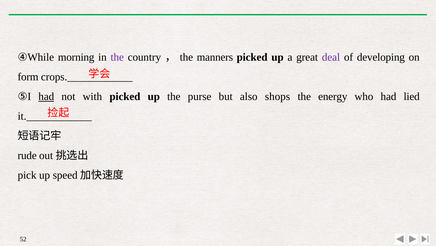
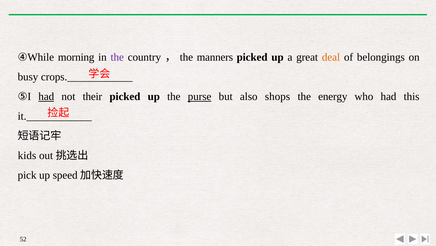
deal colour: purple -> orange (331, 57)
developing: developing -> belongings (381, 57)
form: form -> busy (28, 77)
with: with -> their (92, 96)
purse underline: none -> present (200, 96)
lied: lied -> this (412, 96)
rude: rude -> kids (27, 155)
